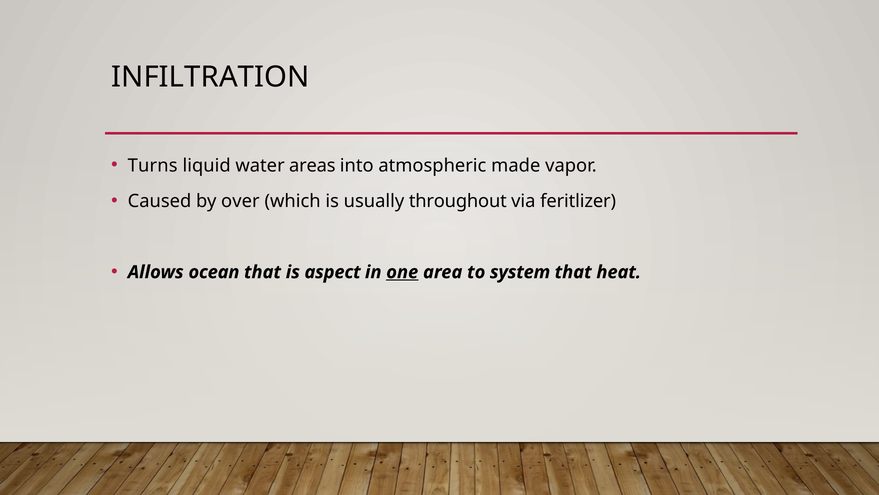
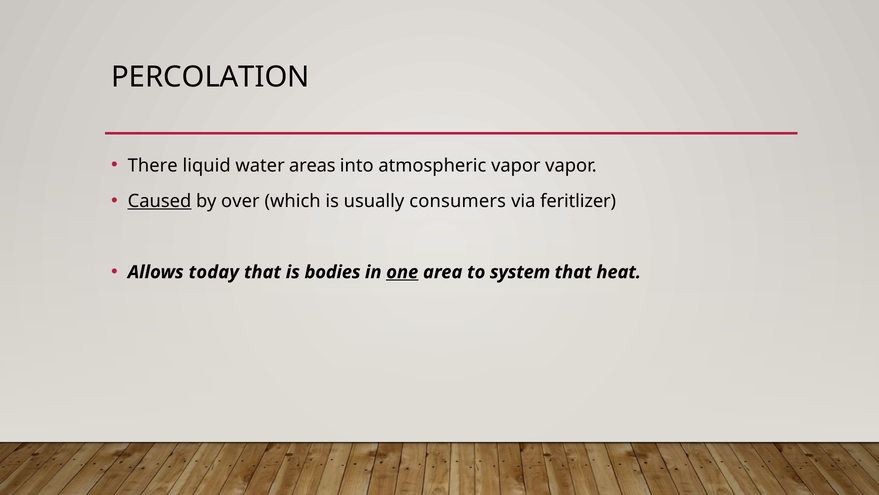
INFILTRATION: INFILTRATION -> PERCOLATION (210, 77)
Turns: Turns -> There (153, 165)
atmospheric made: made -> vapor (516, 165)
Caused underline: none -> present (160, 201)
throughout: throughout -> consumers (458, 201)
ocean: ocean -> today (214, 272)
aspect: aspect -> bodies (333, 272)
